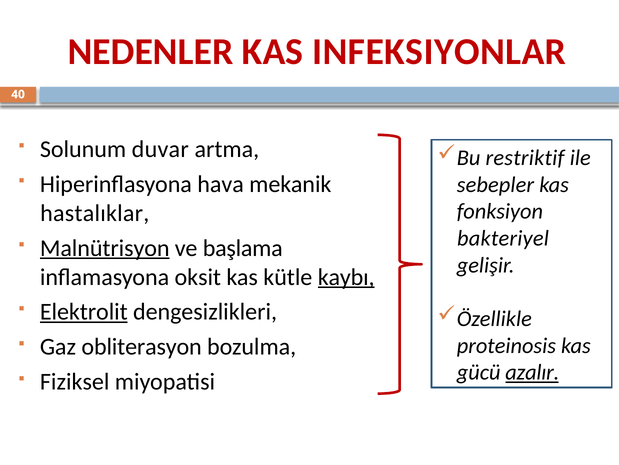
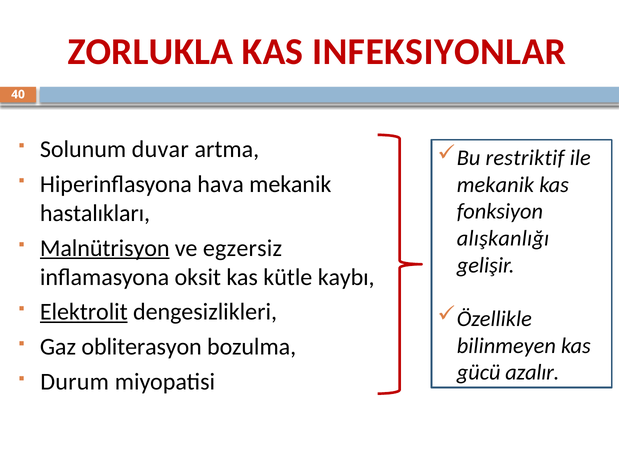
NEDENLER: NEDENLER -> ZORLUKLA (150, 52)
sebepler: sebepler -> mekanik (495, 184)
hastalıklar: hastalıklar -> hastalıkları (95, 213)
bakteriyel: bakteriyel -> alışkanlığı (503, 238)
başlama: başlama -> egzersiz (243, 248)
kaybı underline: present -> none (346, 277)
proteinosis: proteinosis -> bilinmeyen (506, 345)
azalır underline: present -> none (532, 372)
Fiziksel: Fiziksel -> Durum (75, 381)
